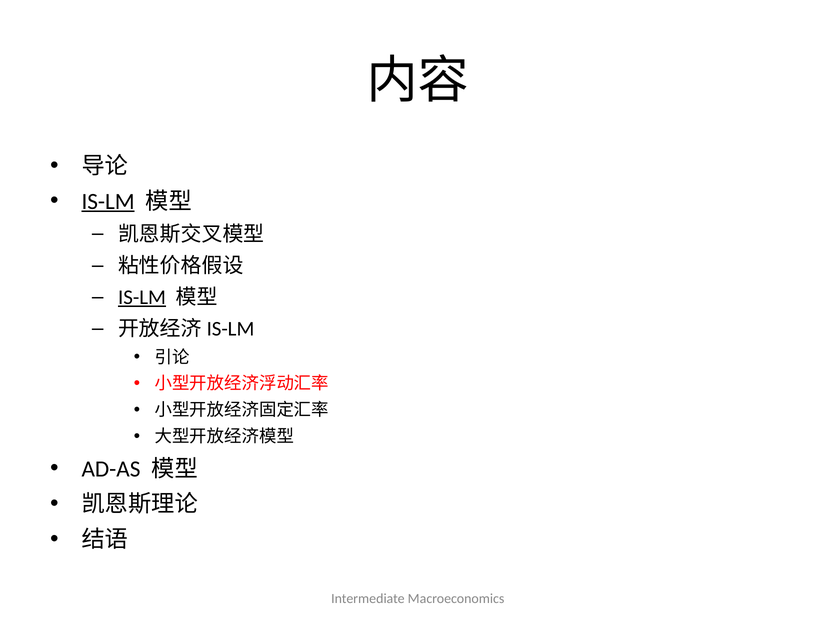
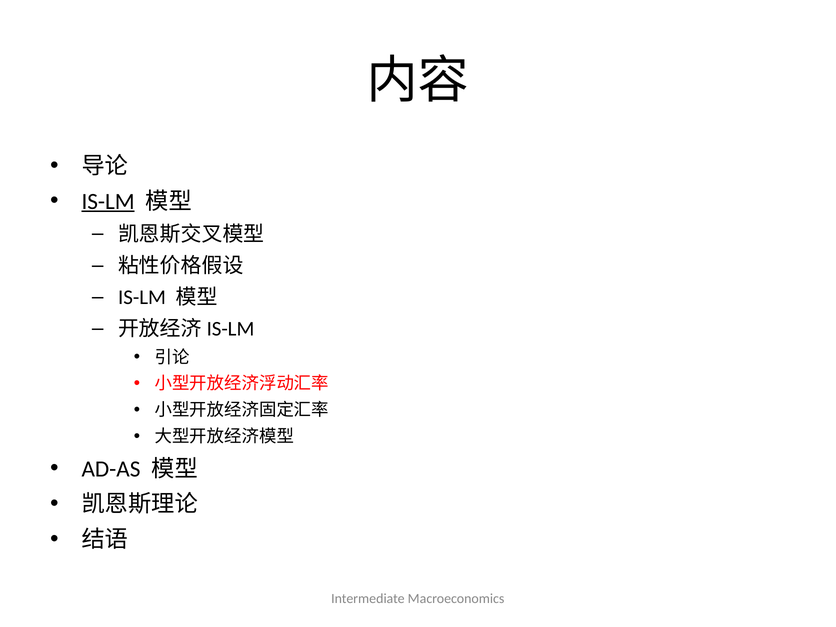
IS-LM underline: present -> none (142, 297)
